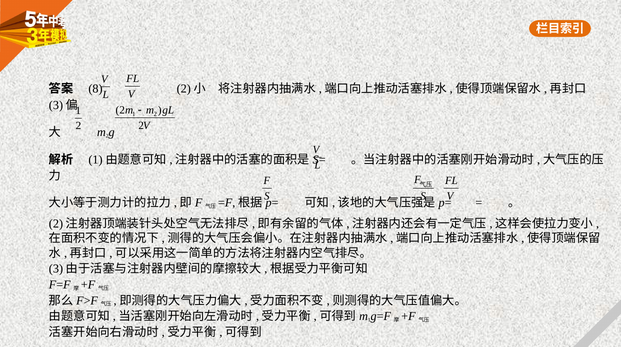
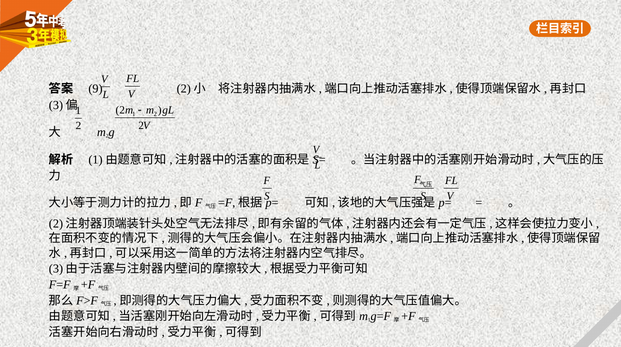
8: 8 -> 9 (96, 89)
